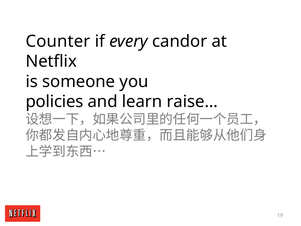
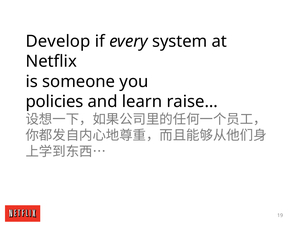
Counter: Counter -> Develop (58, 41)
candor: candor -> system (180, 41)
